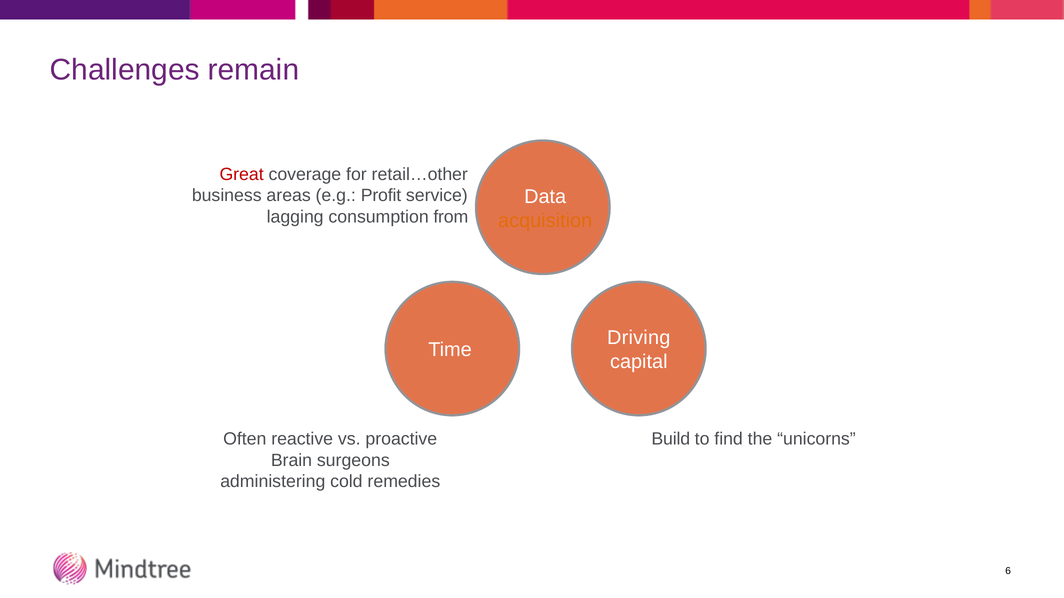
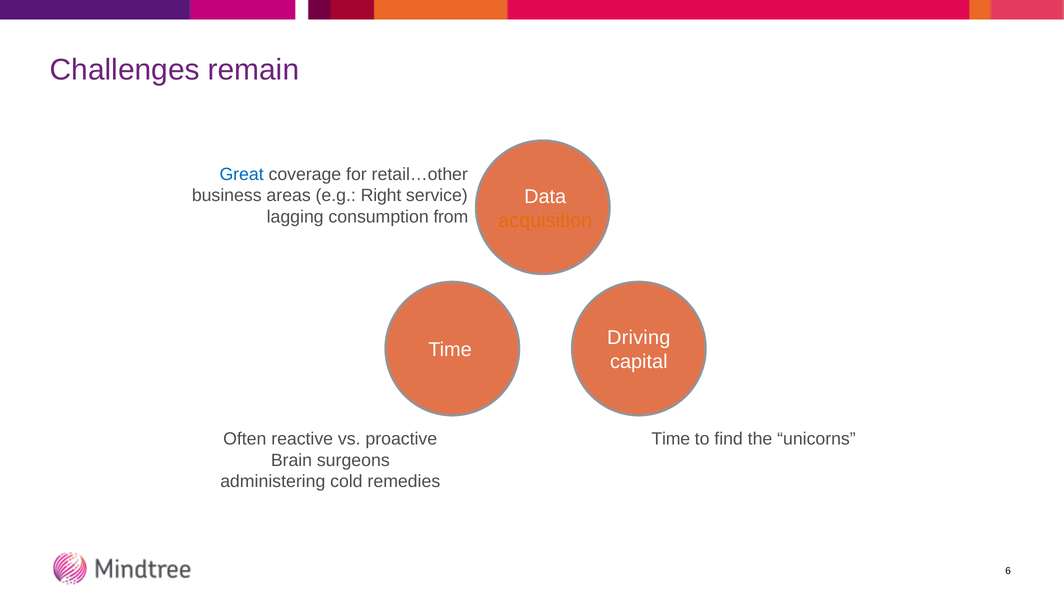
Great colour: red -> blue (242, 174)
Profit: Profit -> Right (381, 196)
Build: Build -> Time (671, 439)
